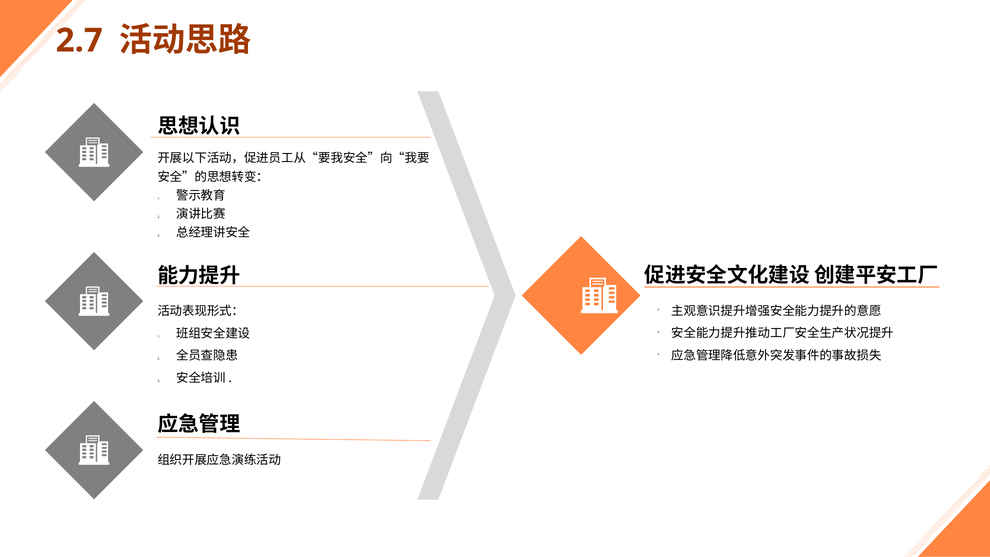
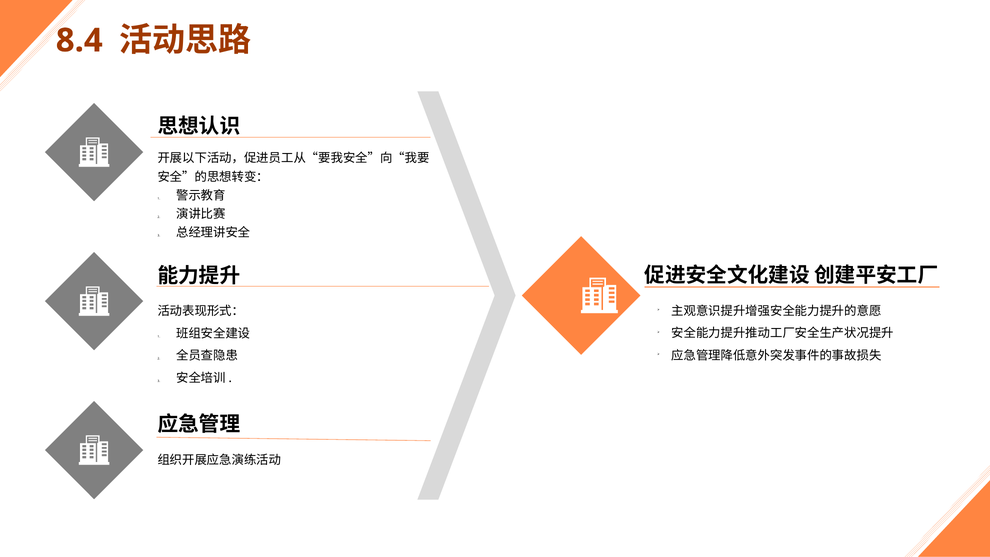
2.7: 2.7 -> 8.4 (79, 40)
